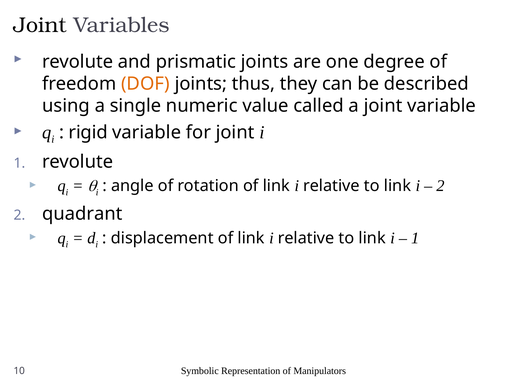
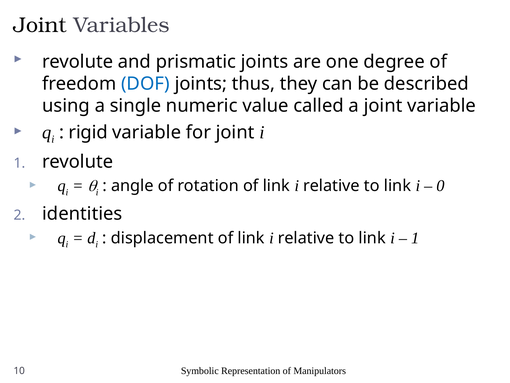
DOF colour: orange -> blue (145, 84)
2: 2 -> 0 (440, 186)
quadrant: quadrant -> identities (82, 214)
